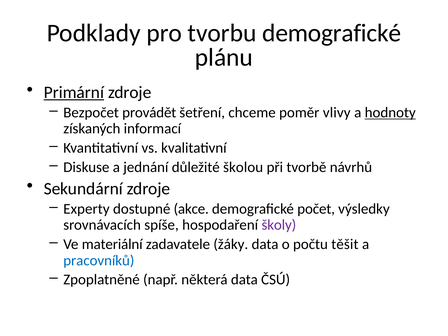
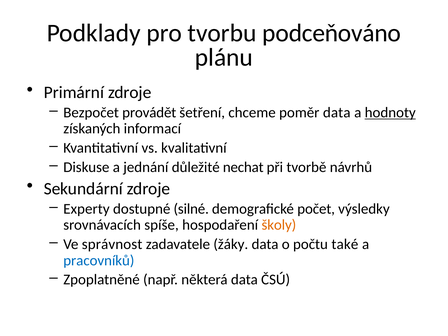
tvorbu demografické: demografické -> podceňováno (332, 33)
Primární underline: present -> none (74, 92)
poměr vlivy: vlivy -> data (337, 113)
školou: školou -> nechat (243, 167)
akce: akce -> silné (191, 209)
školy colour: purple -> orange (279, 225)
materiální: materiální -> správnost (112, 244)
těšit: těšit -> také (345, 244)
